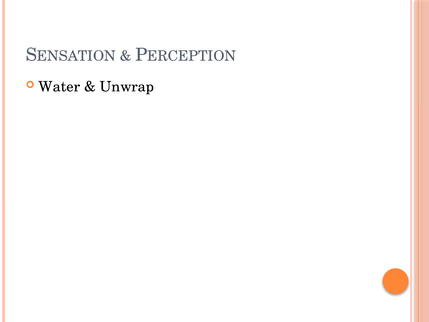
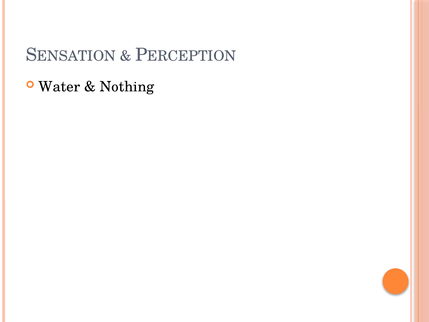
Unwrap: Unwrap -> Nothing (127, 87)
